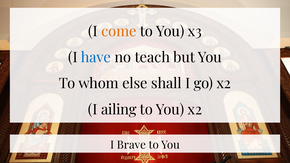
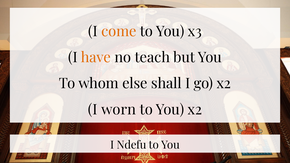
have colour: blue -> orange (96, 58)
ailing: ailing -> worn (119, 110)
Brave: Brave -> Ndefu (132, 145)
